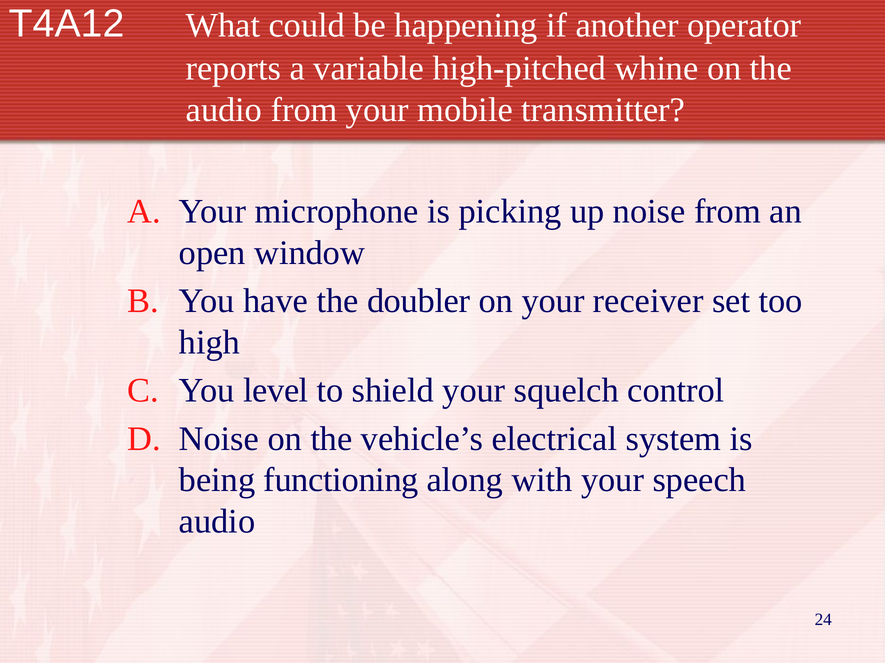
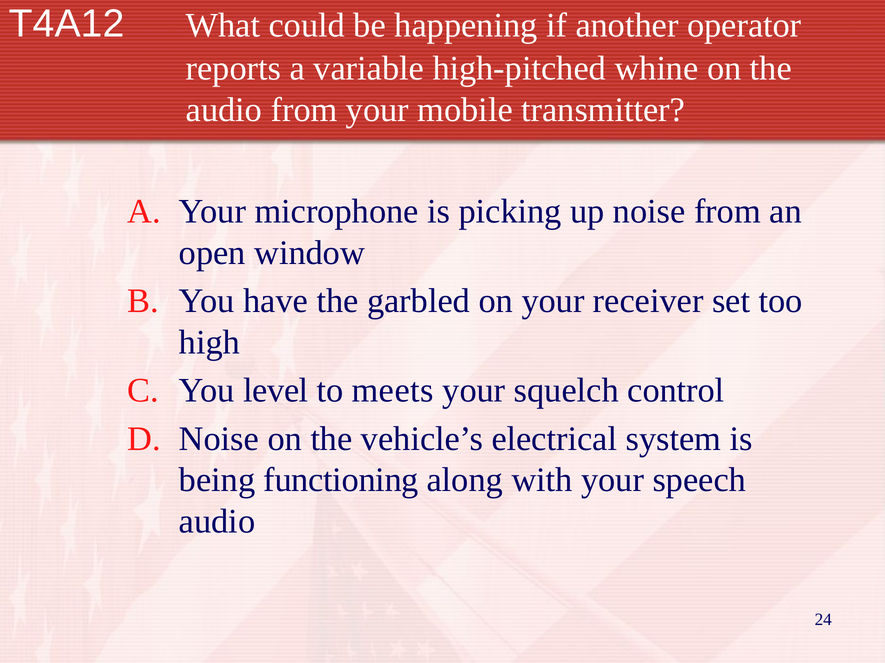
doubler: doubler -> garbled (419, 301)
shield: shield -> meets (393, 391)
